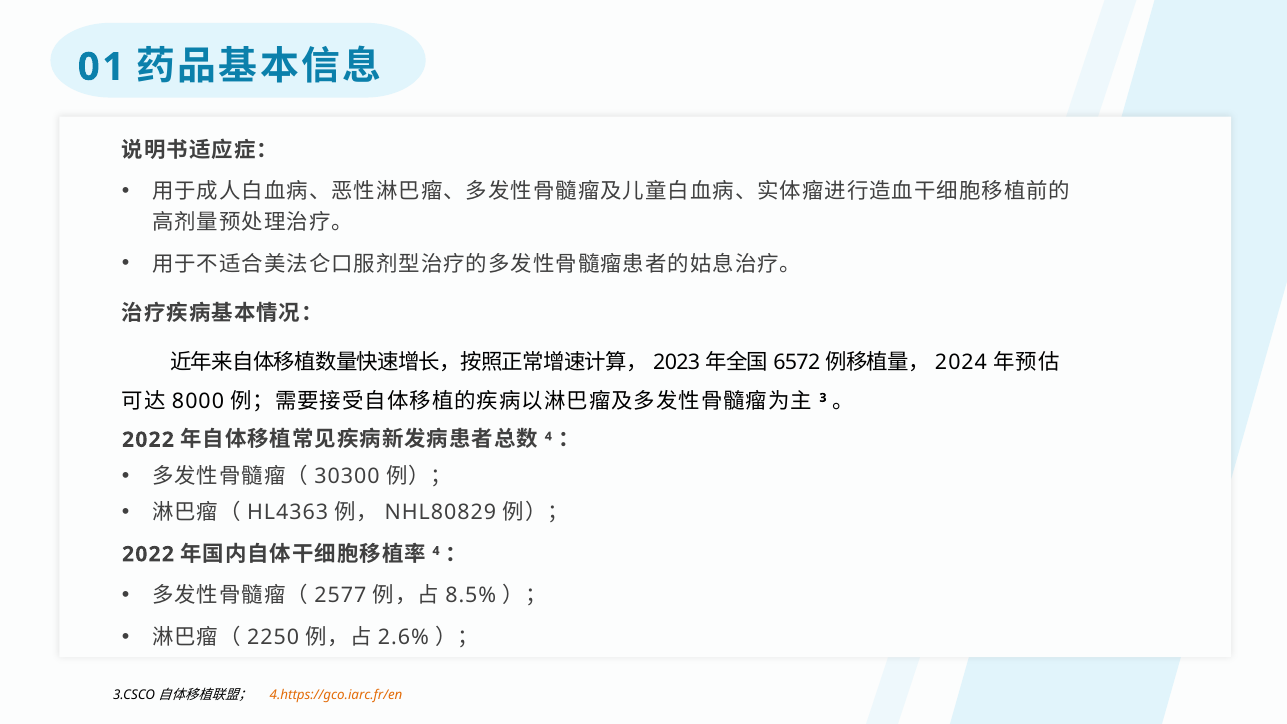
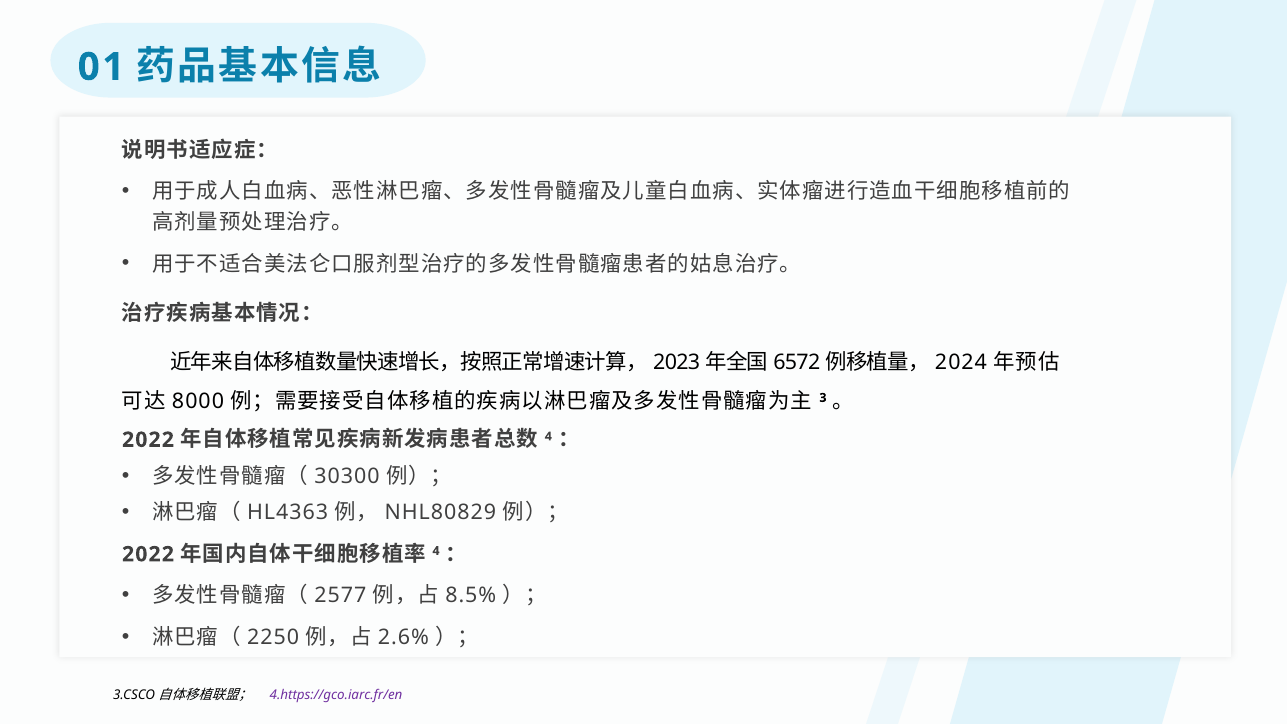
4.https://gco.iarc.fr/en colour: orange -> purple (336, 695)
